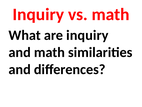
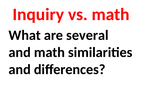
are inquiry: inquiry -> several (87, 35)
